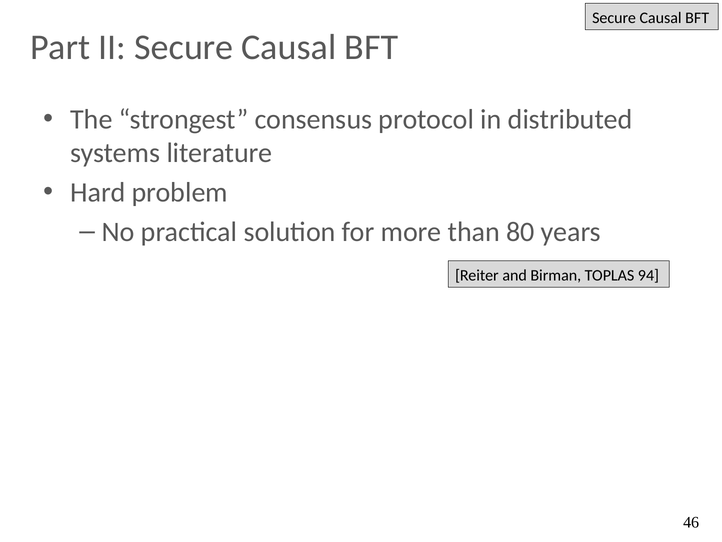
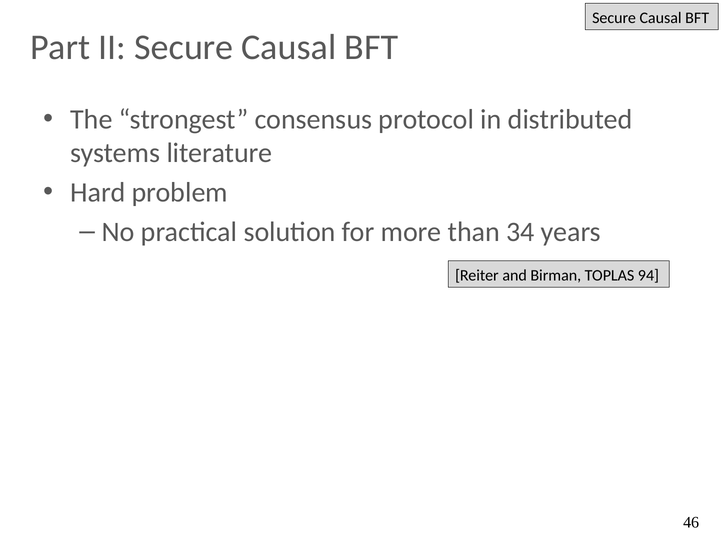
80: 80 -> 34 (520, 232)
